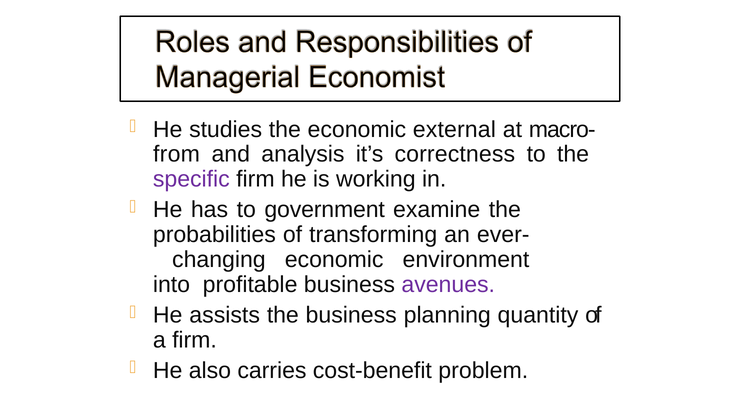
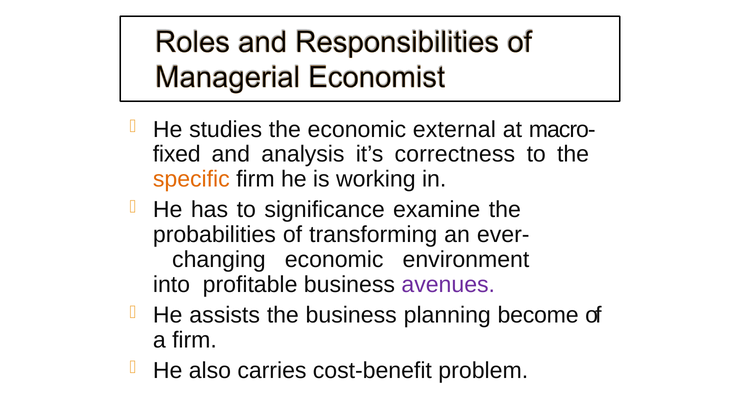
from: from -> fixed (177, 154)
specific colour: purple -> orange (191, 179)
government: government -> significance (325, 210)
quantity: quantity -> become (538, 315)
